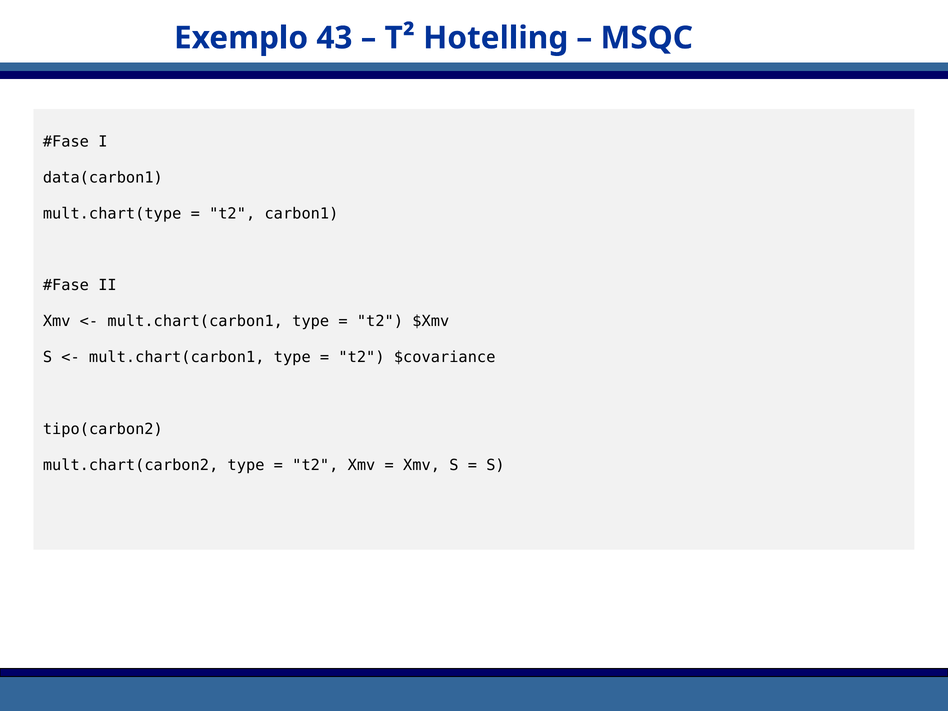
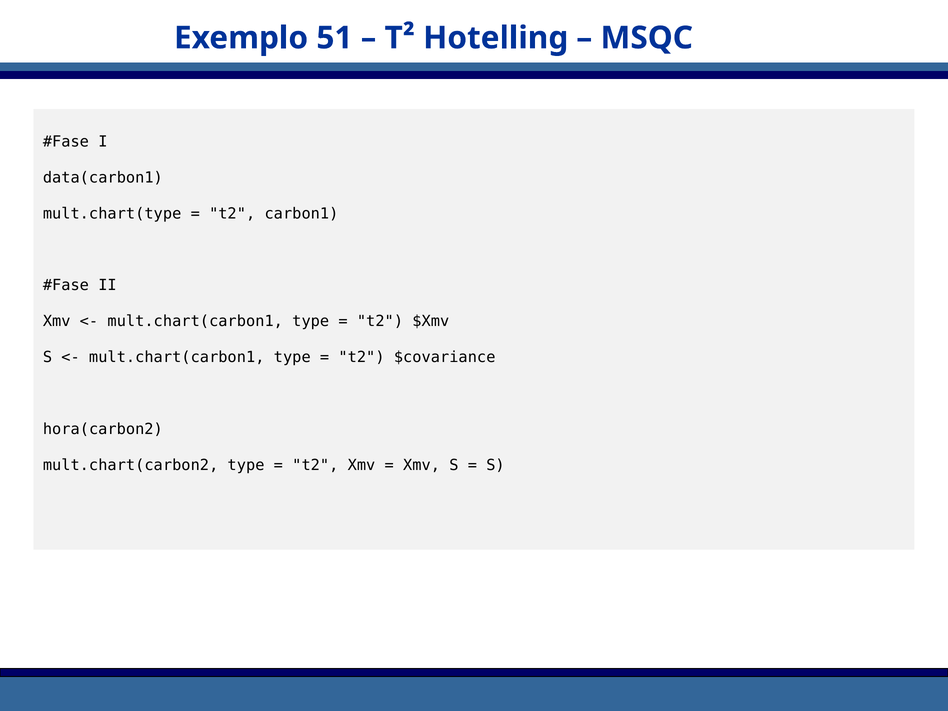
43: 43 -> 51 (334, 38)
tipo(carbon2: tipo(carbon2 -> hora(carbon2 (103, 429)
